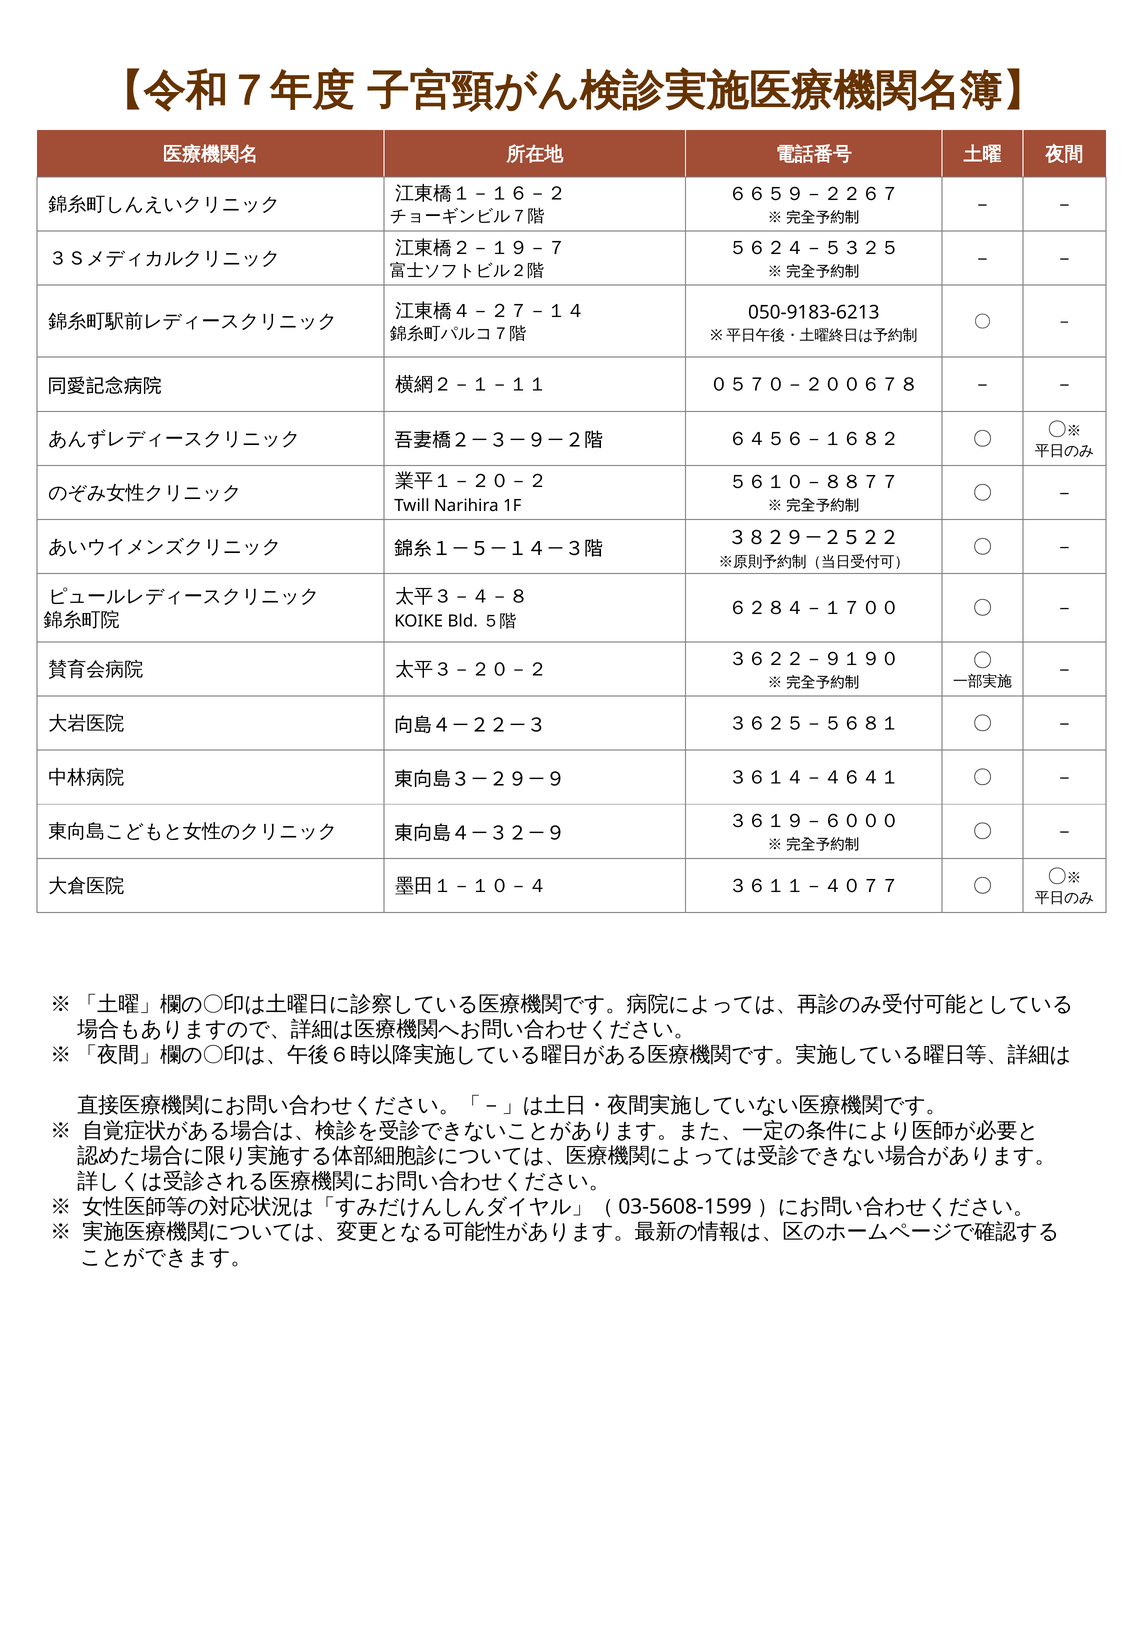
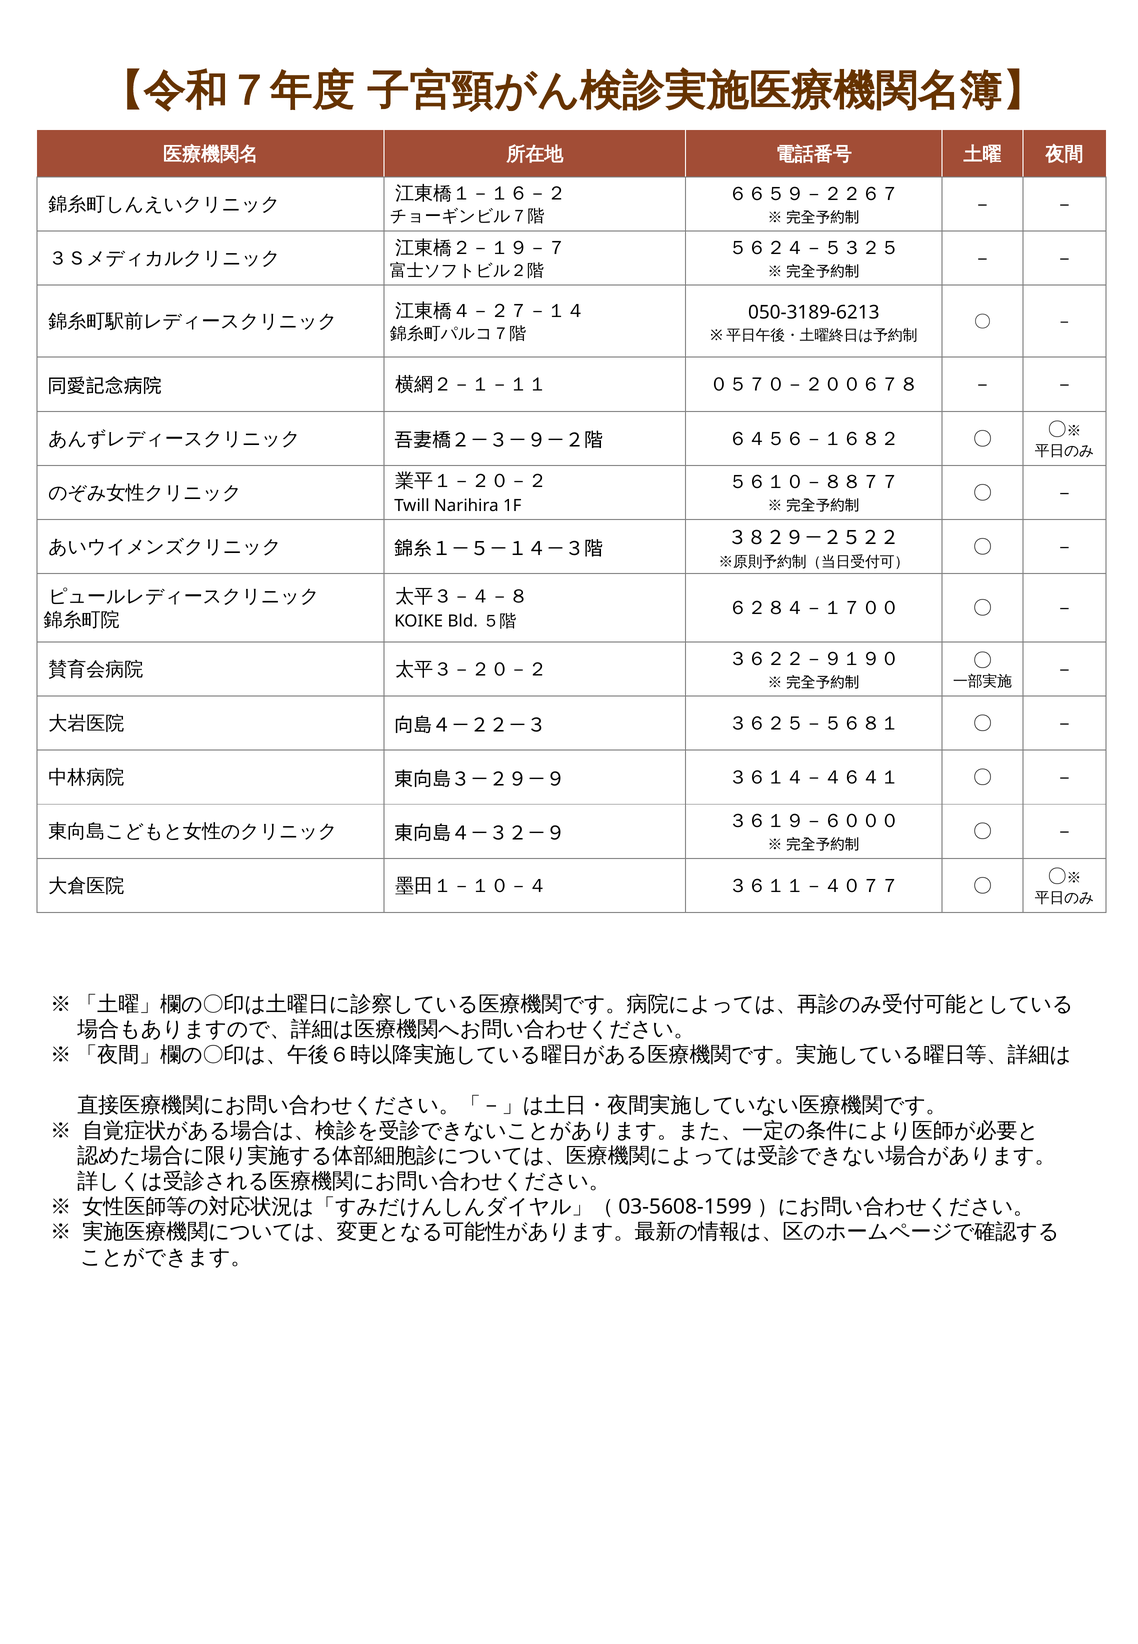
050-9183‐6213: 050-9183‐6213 -> 050-3189‐6213 (814, 313)
